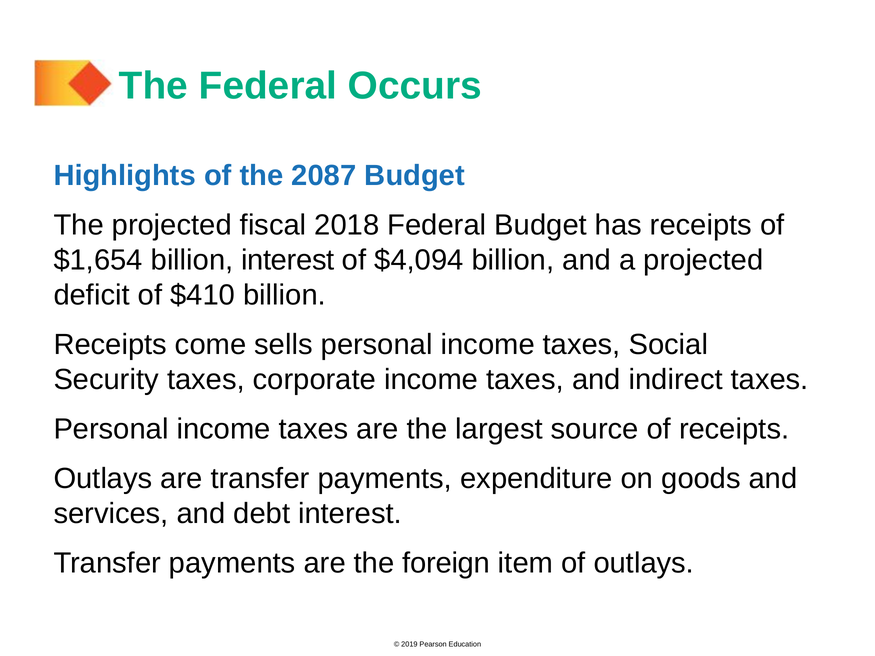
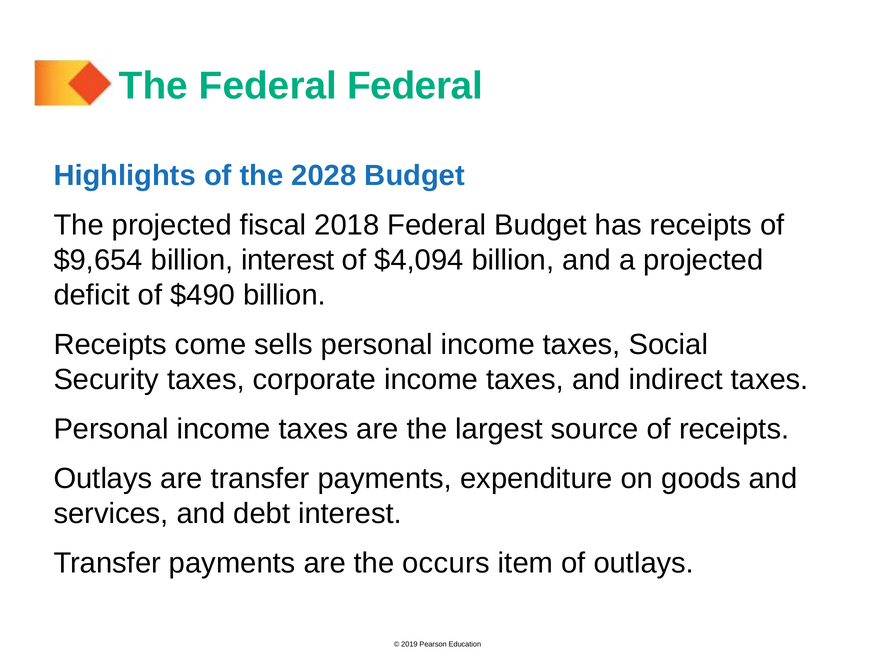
Federal Occurs: Occurs -> Federal (415, 86)
2087: 2087 -> 2028 (324, 176)
$1,654: $1,654 -> $9,654 (98, 260)
$410: $410 -> $490 (203, 295)
foreign: foreign -> occurs (446, 564)
